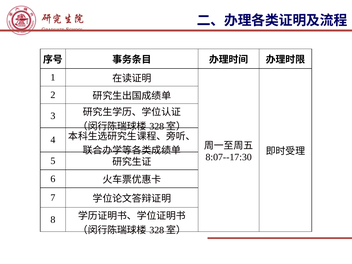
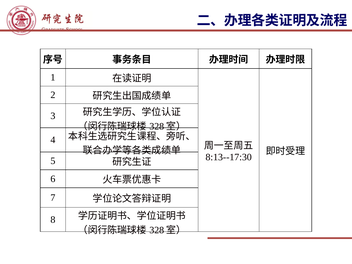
8:07--17:30: 8:07--17:30 -> 8:13--17:30 (229, 157)
